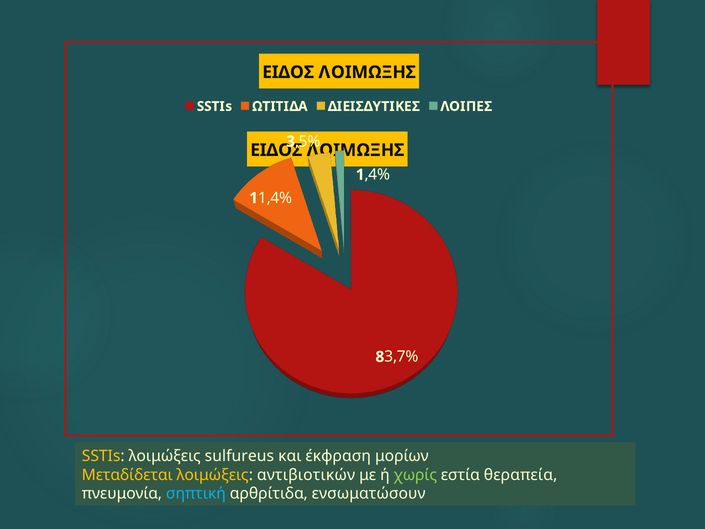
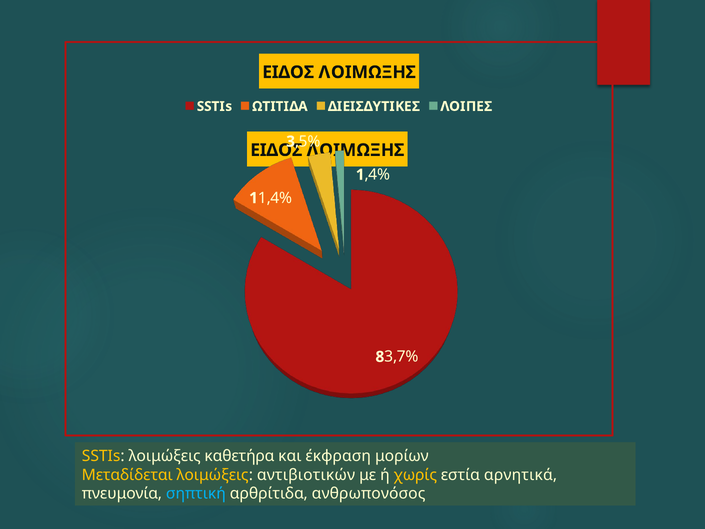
sulfureus: sulfureus -> καθετήρα (239, 456)
χωρίς colour: light green -> yellow (415, 475)
θεραπεία: θεραπεία -> αρνητικά (521, 475)
ενσωματώσουν: ενσωματώσουν -> ανθρωπονόσος (369, 494)
